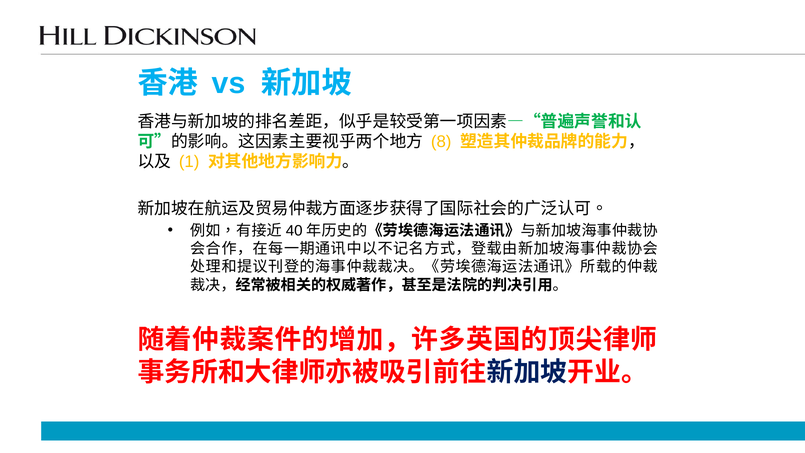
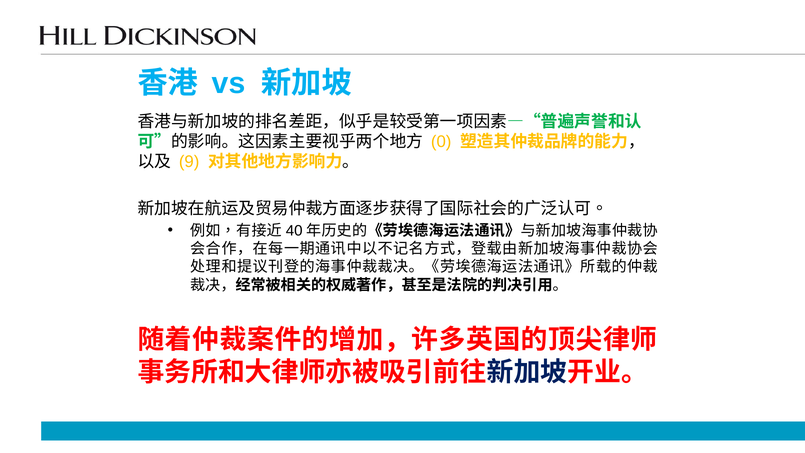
8: 8 -> 0 (441, 142)
1: 1 -> 9 (189, 162)
